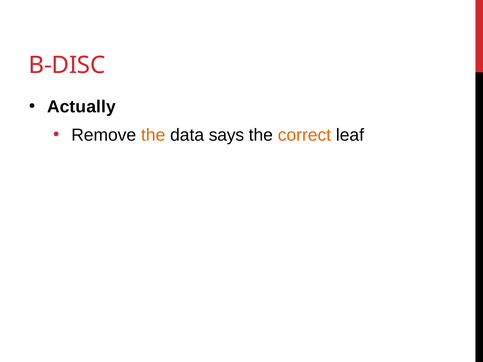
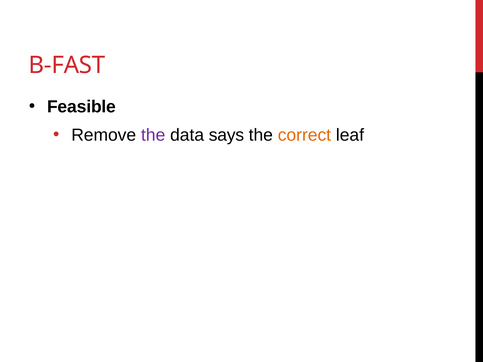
B-DISC: B-DISC -> B-FAST (67, 65)
Actually: Actually -> Feasible (82, 107)
the colour: orange -> purple (153, 135)
